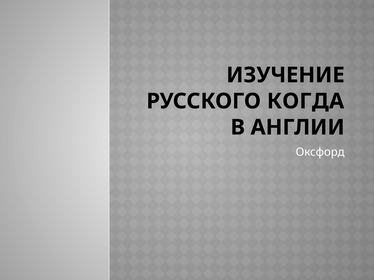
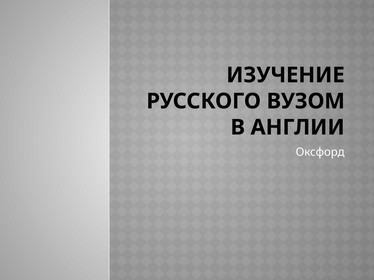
КОГДА: КОГДА -> ВУЗОМ (306, 101)
